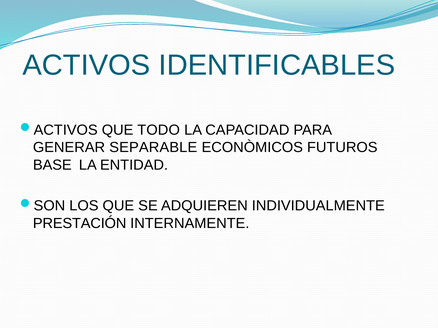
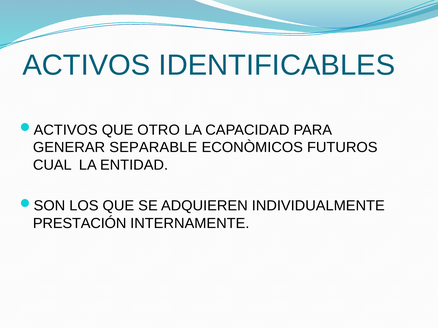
TODO: TODO -> OTRO (159, 130)
BASE: BASE -> CUAL (52, 165)
